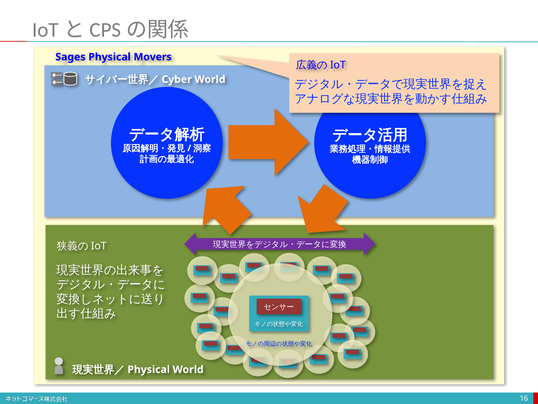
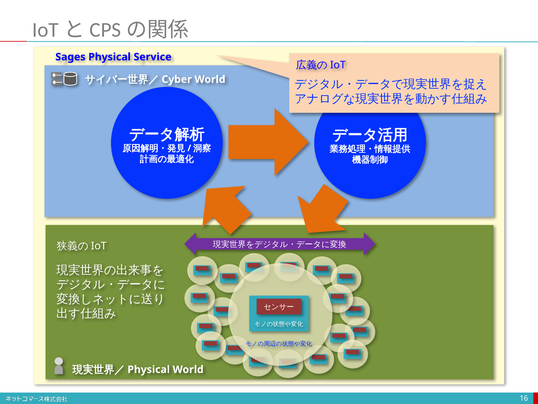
Movers: Movers -> Service (153, 57)
